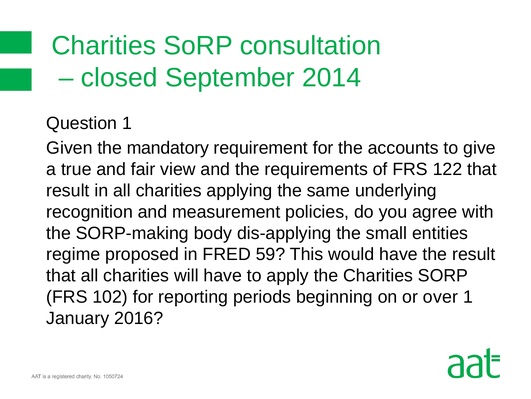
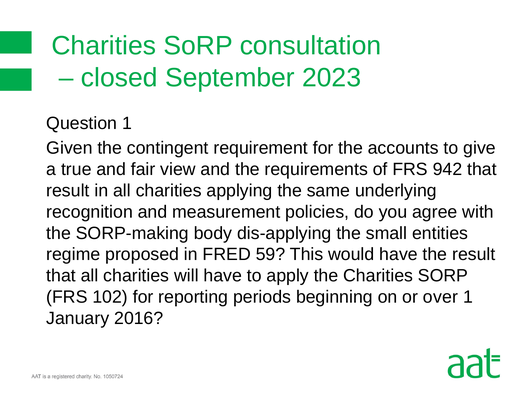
2014: 2014 -> 2023 (332, 77)
mandatory: mandatory -> contingent (168, 148)
122: 122 -> 942 (447, 169)
